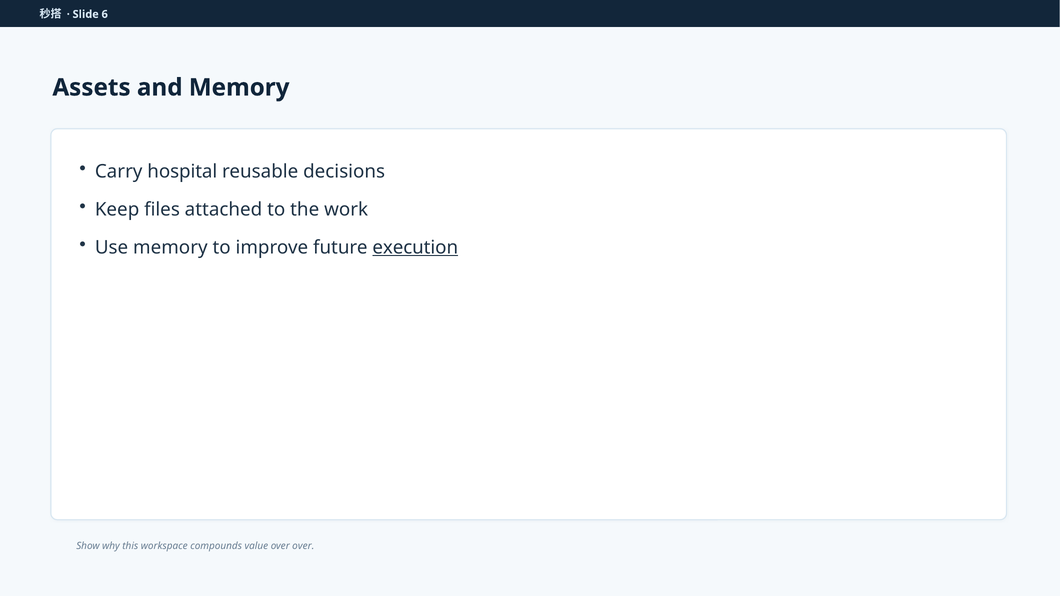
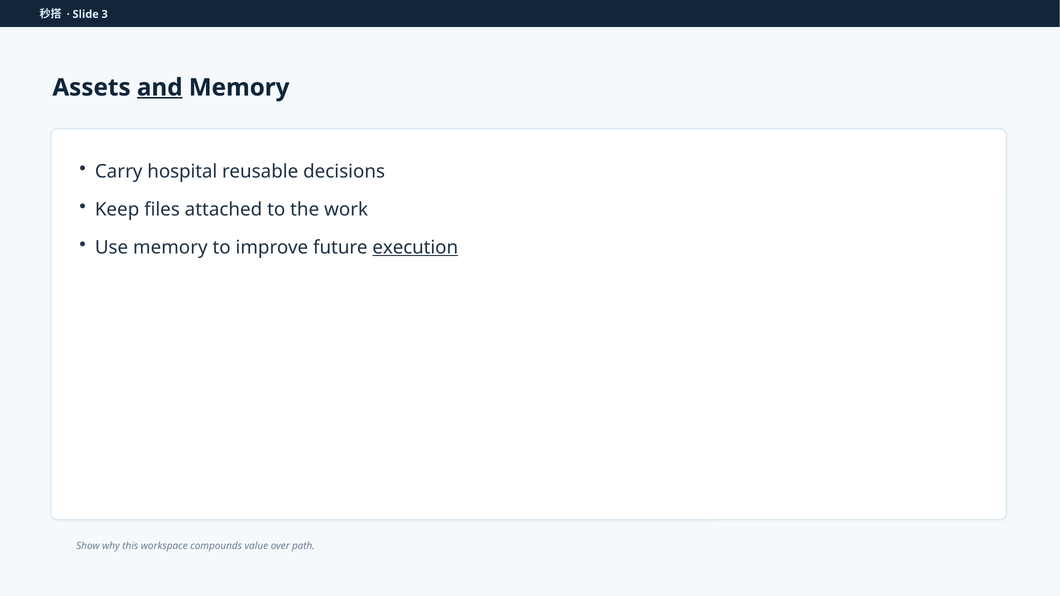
6: 6 -> 3 (105, 14)
and underline: none -> present (160, 88)
over over: over -> path (303, 546)
